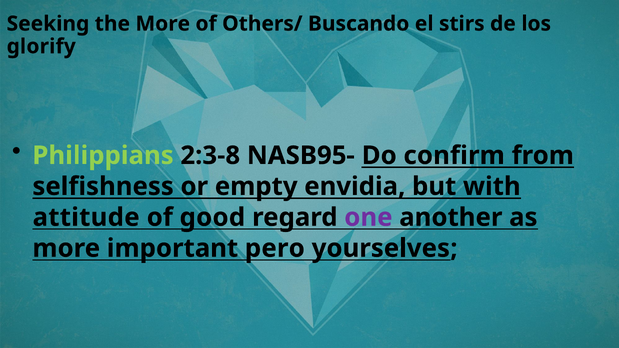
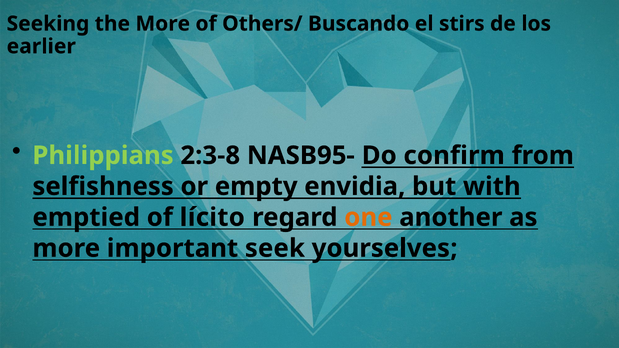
glorify: glorify -> earlier (41, 46)
attitude: attitude -> emptied (86, 217)
good: good -> lícito (212, 217)
one colour: purple -> orange (368, 217)
pero: pero -> seek (275, 248)
